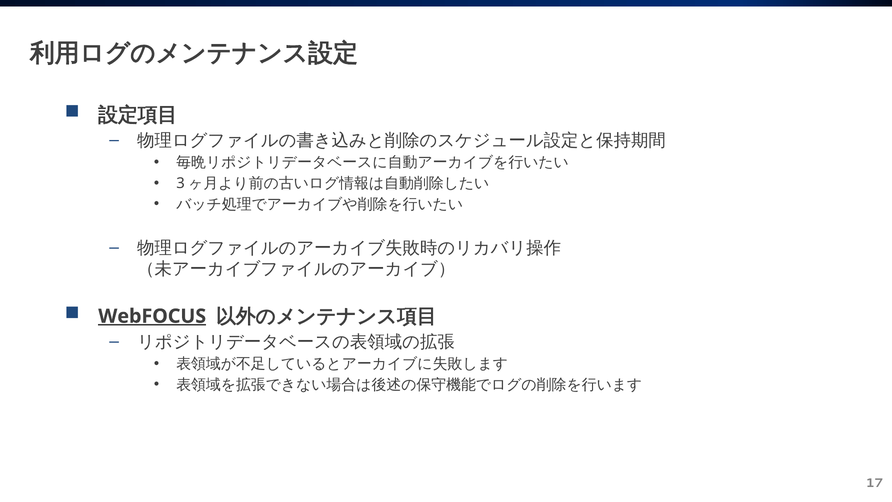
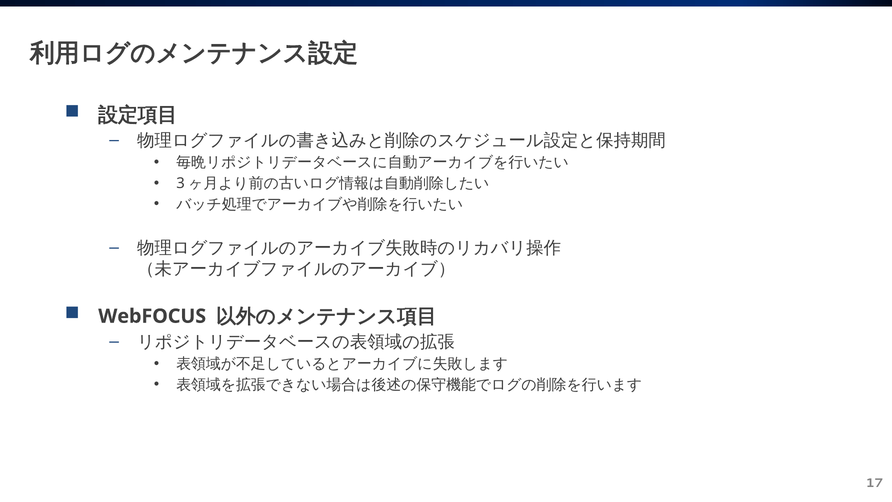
WebFOCUS underline: present -> none (152, 316)
